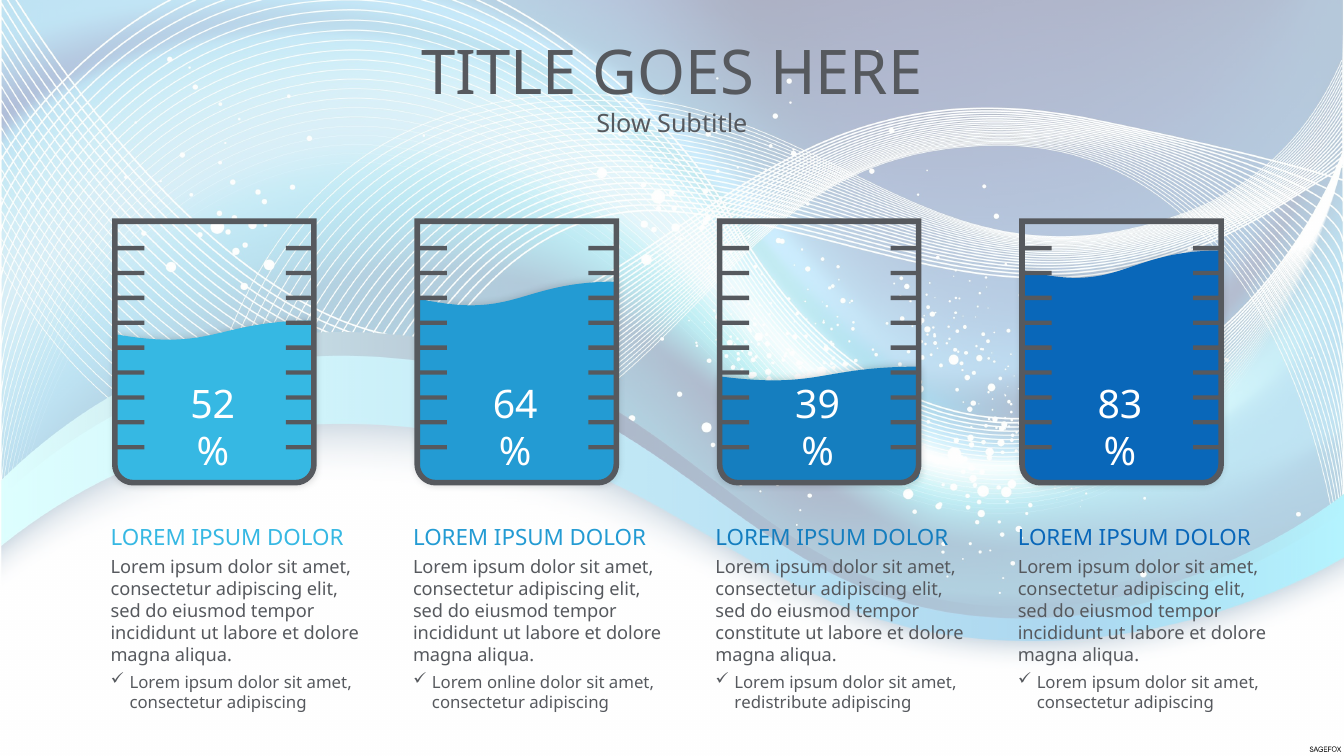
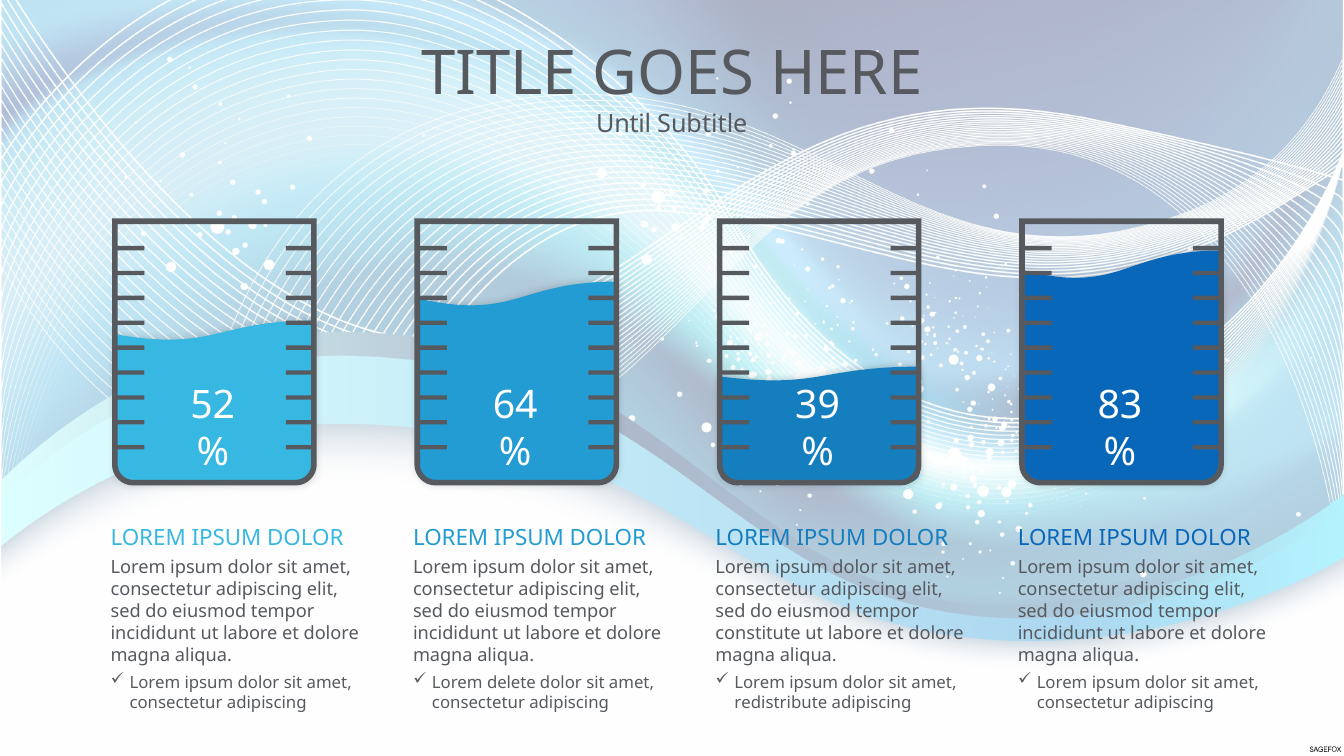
Slow: Slow -> Until (624, 124)
online: online -> delete (511, 683)
